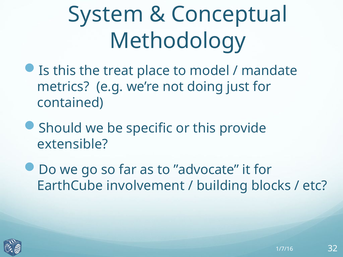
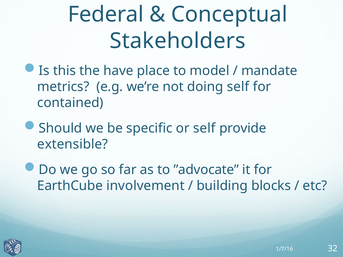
System: System -> Federal (106, 15)
Methodology: Methodology -> Stakeholders (178, 41)
treat: treat -> have (118, 71)
doing just: just -> self (238, 87)
or this: this -> self (204, 128)
